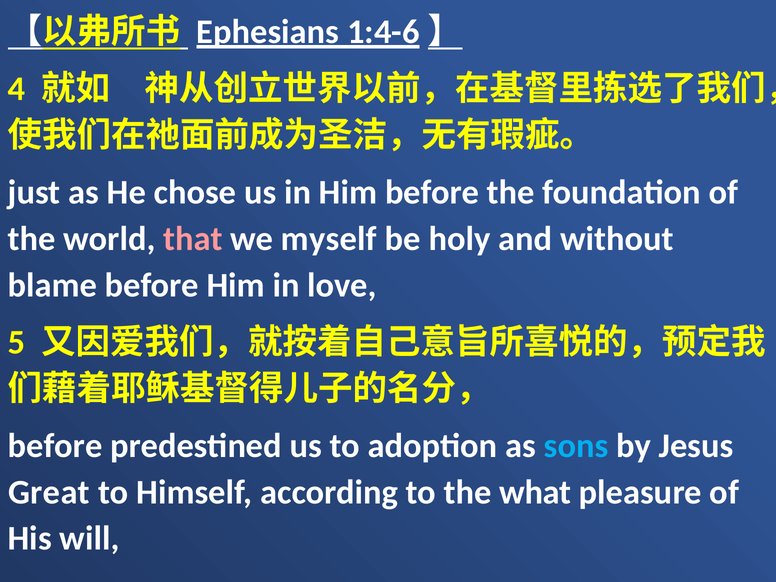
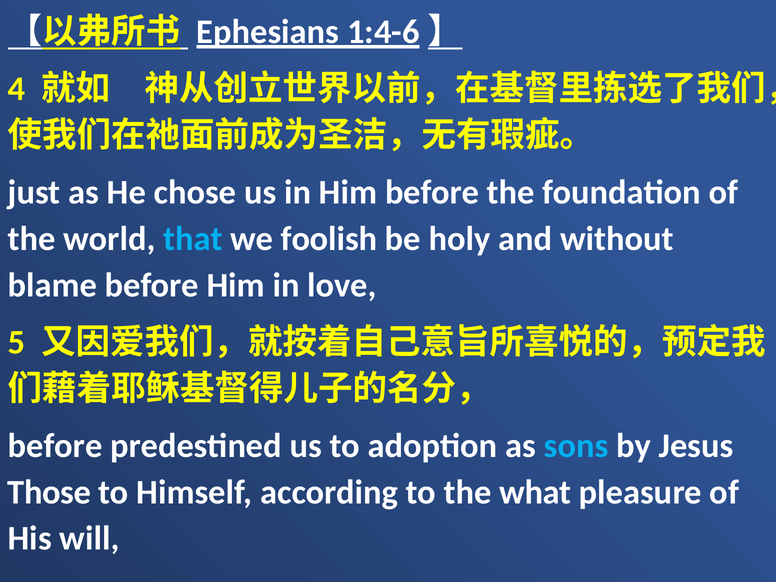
that colour: pink -> light blue (193, 239)
myself: myself -> foolish (329, 239)
Great: Great -> Those (49, 492)
